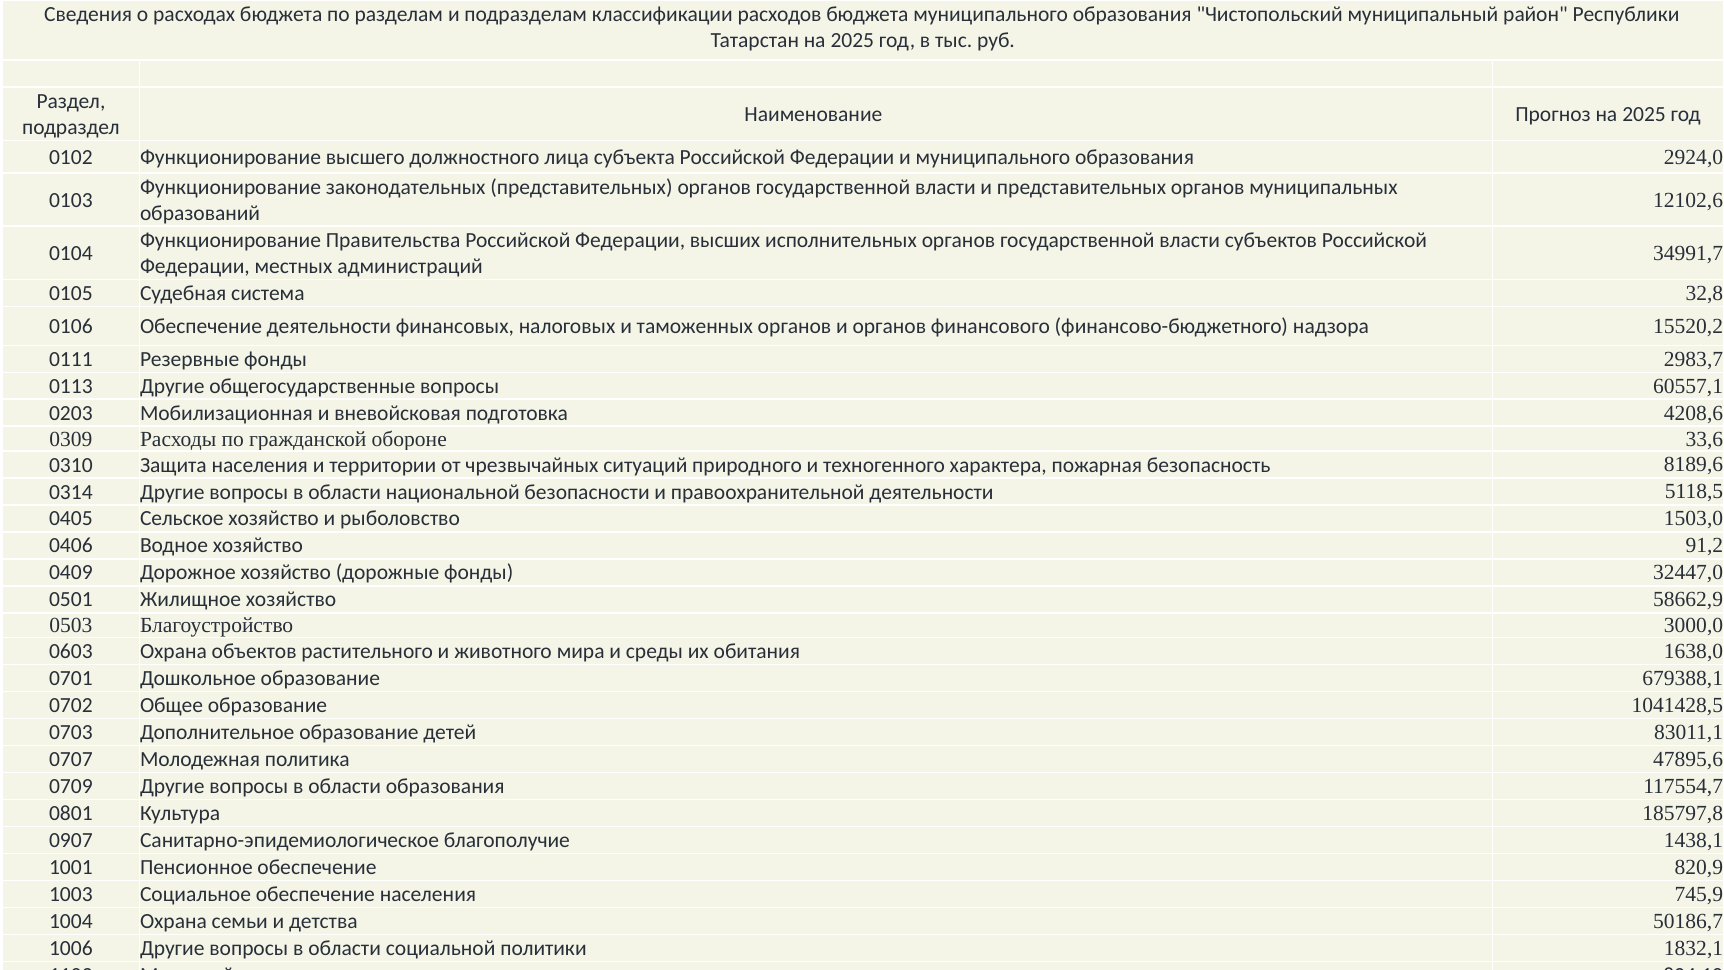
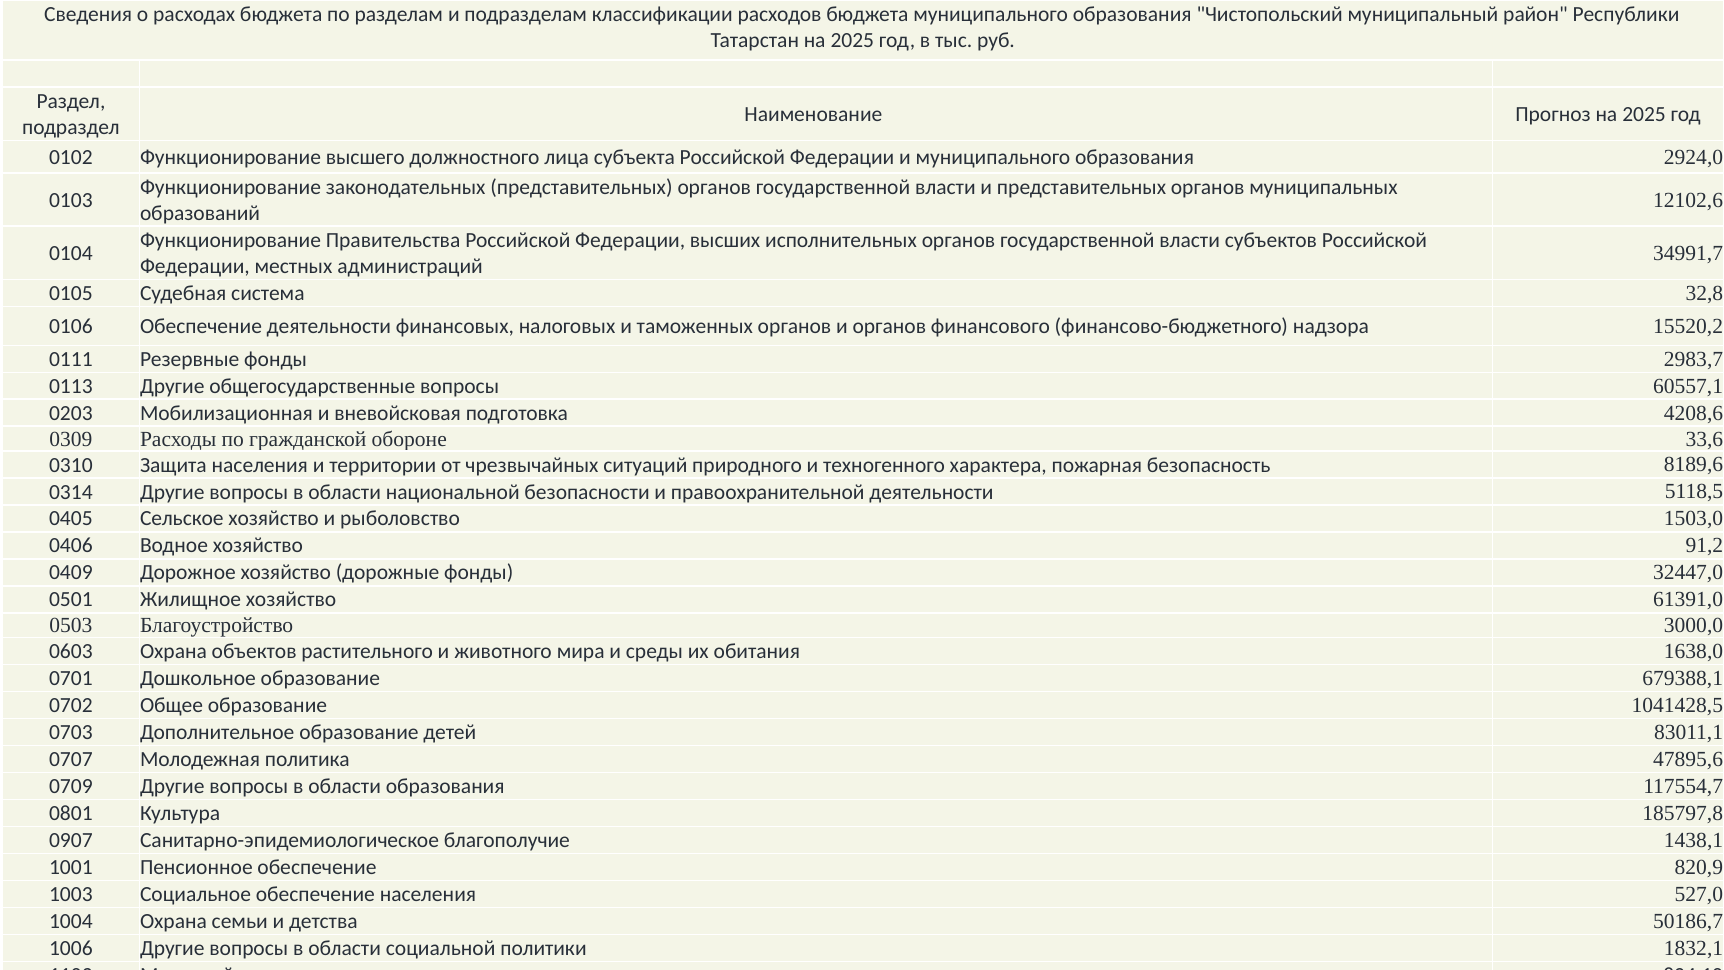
58662,9: 58662,9 -> 61391,0 (1688, 600)
745,9: 745,9 -> 527,0 (1699, 894)
